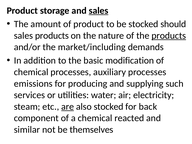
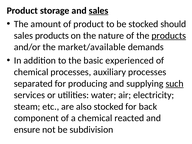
market/including: market/including -> market/available (92, 47)
modification: modification -> experienced (130, 61)
emissions: emissions -> separated (33, 84)
such underline: none -> present (175, 84)
are underline: present -> none (68, 107)
similar: similar -> ensure (27, 130)
themselves: themselves -> subdivision (91, 130)
